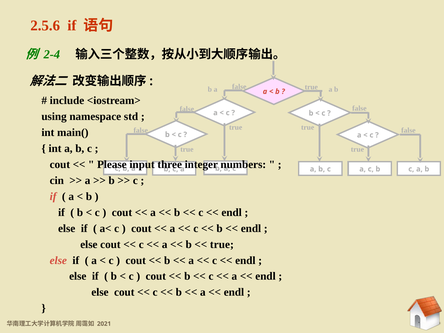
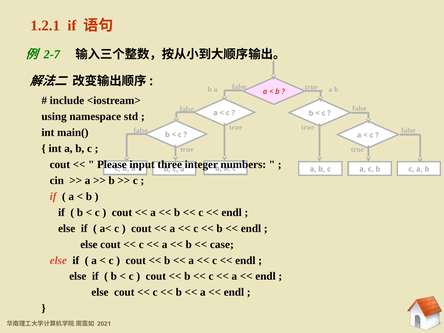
2.5.6: 2.5.6 -> 1.2.1 (45, 26)
2-4: 2-4 -> 2-7 (52, 55)
true: true -> case (222, 244)
